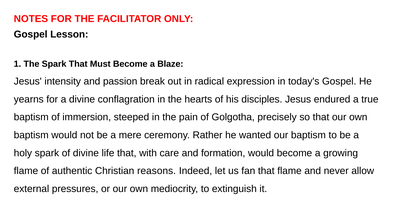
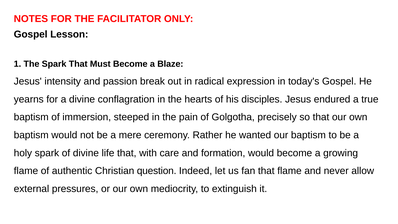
reasons: reasons -> question (157, 171)
